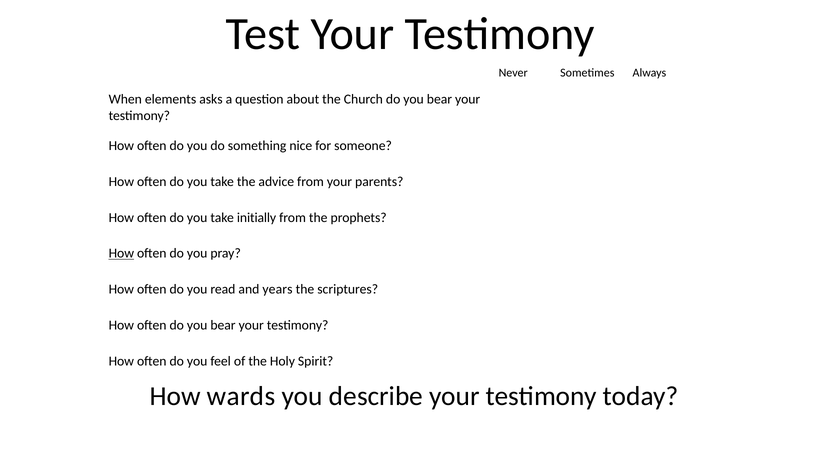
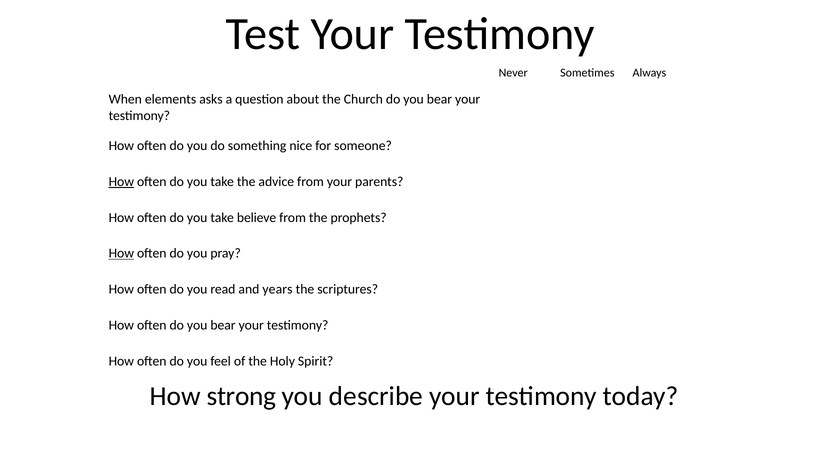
How underline: none -> present (121, 182)
initially: initially -> believe (257, 217)
wards: wards -> strong (241, 396)
